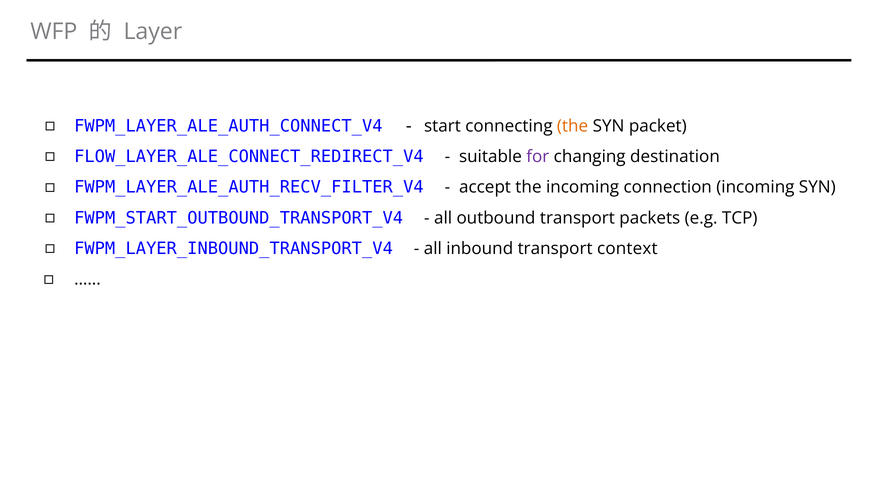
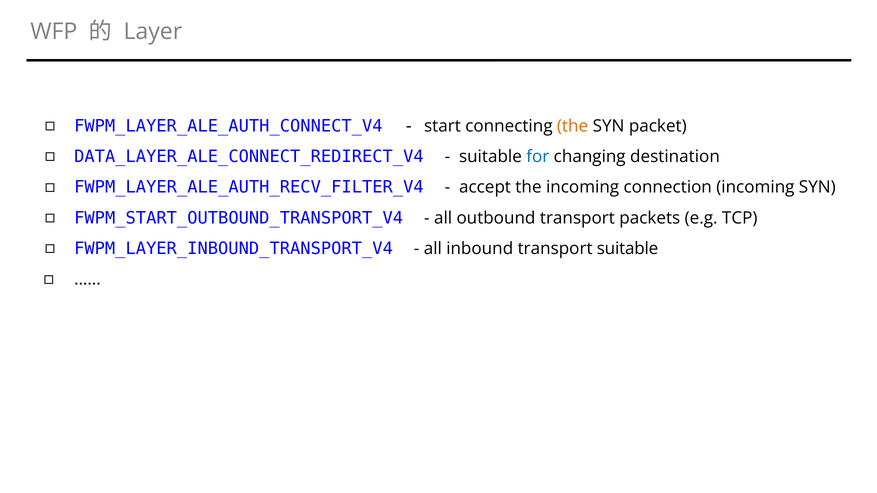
FLOW_LAYER_ALE_CONNECT_REDIRECT_V4: FLOW_LAYER_ALE_CONNECT_REDIRECT_V4 -> DATA_LAYER_ALE_CONNECT_REDIRECT_V4 (249, 157)
for colour: purple -> blue (538, 157)
transport context: context -> suitable (628, 249)
